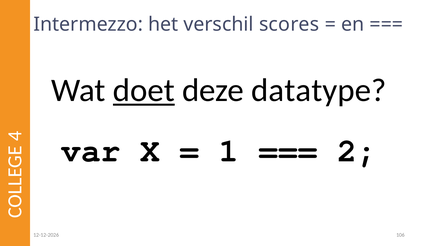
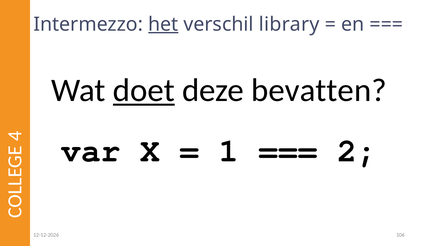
het underline: none -> present (163, 24)
scores: scores -> library (289, 24)
datatype: datatype -> bevatten (319, 91)
